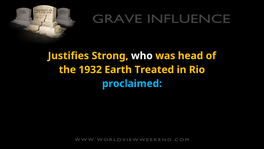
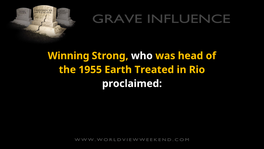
Justifies: Justifies -> Winning (69, 56)
1932: 1932 -> 1955 (90, 69)
proclaimed colour: light blue -> white (132, 83)
